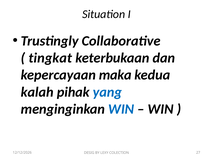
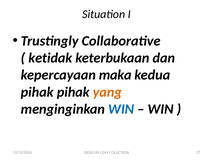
tingkat: tingkat -> ketidak (50, 58)
kalah: kalah -> pihak (37, 92)
yang colour: blue -> orange (107, 92)
